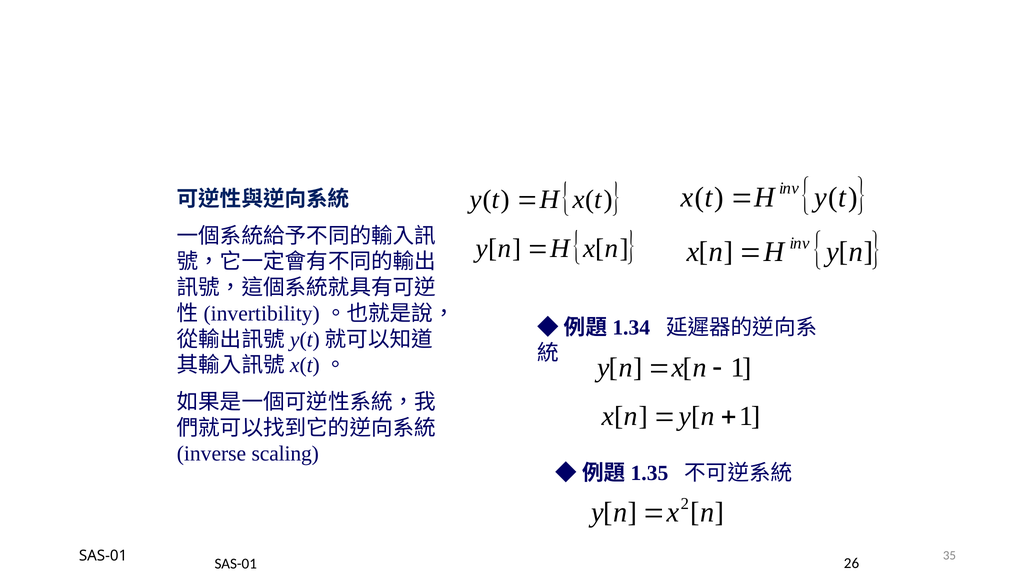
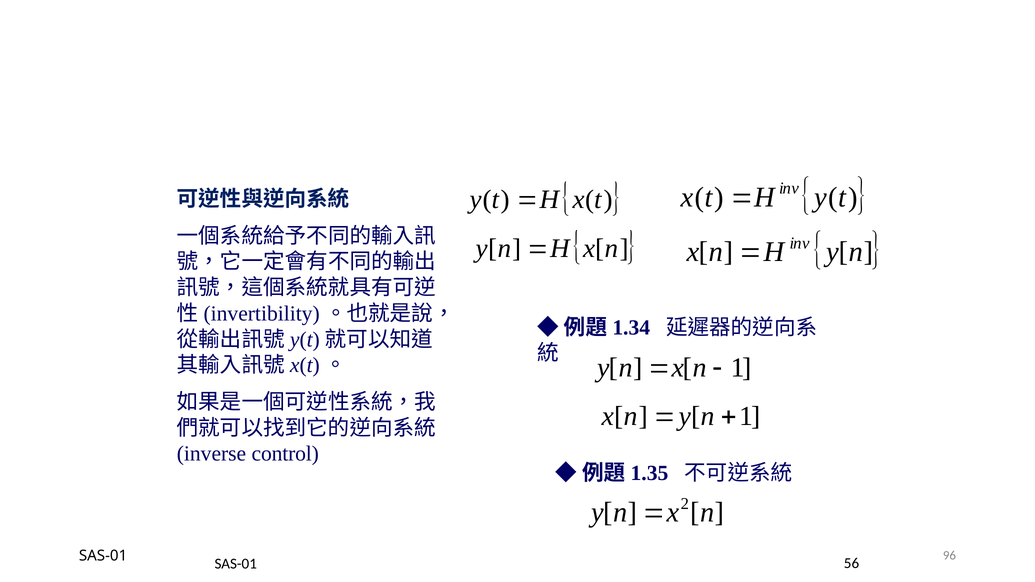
scaling: scaling -> control (285, 454)
35: 35 -> 96 (950, 556)
26: 26 -> 56 (852, 564)
